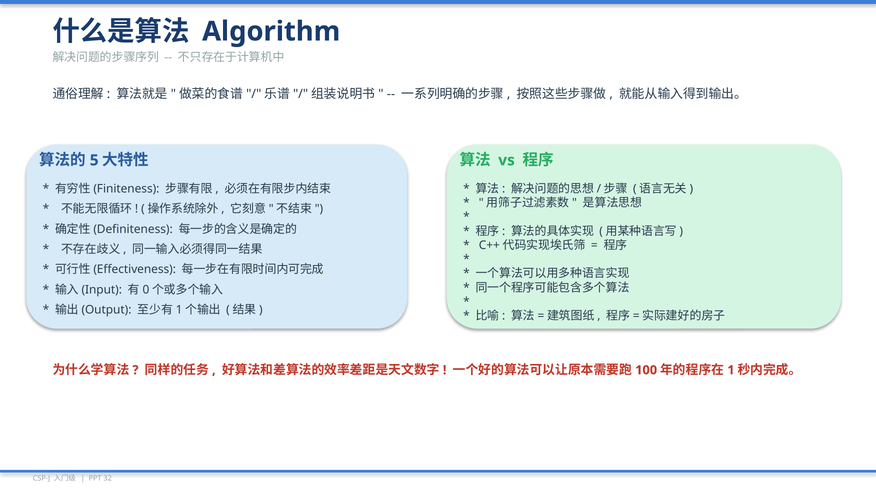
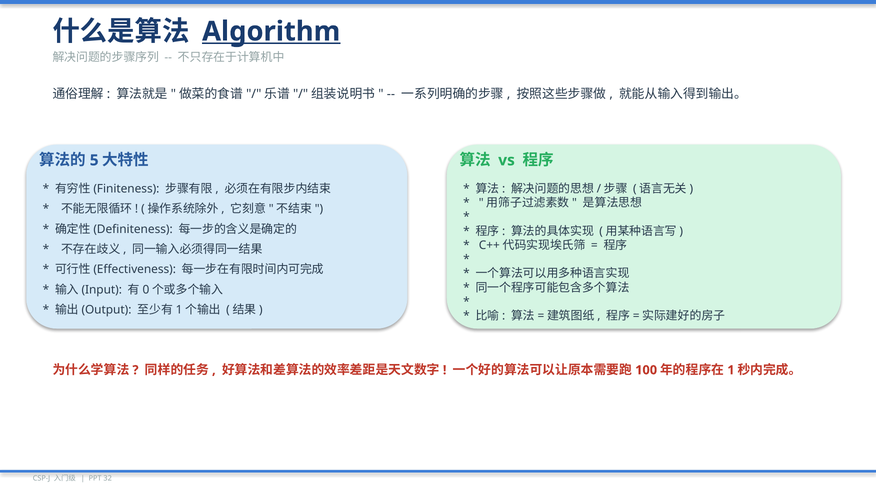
Algorithm underline: none -> present (271, 31)
